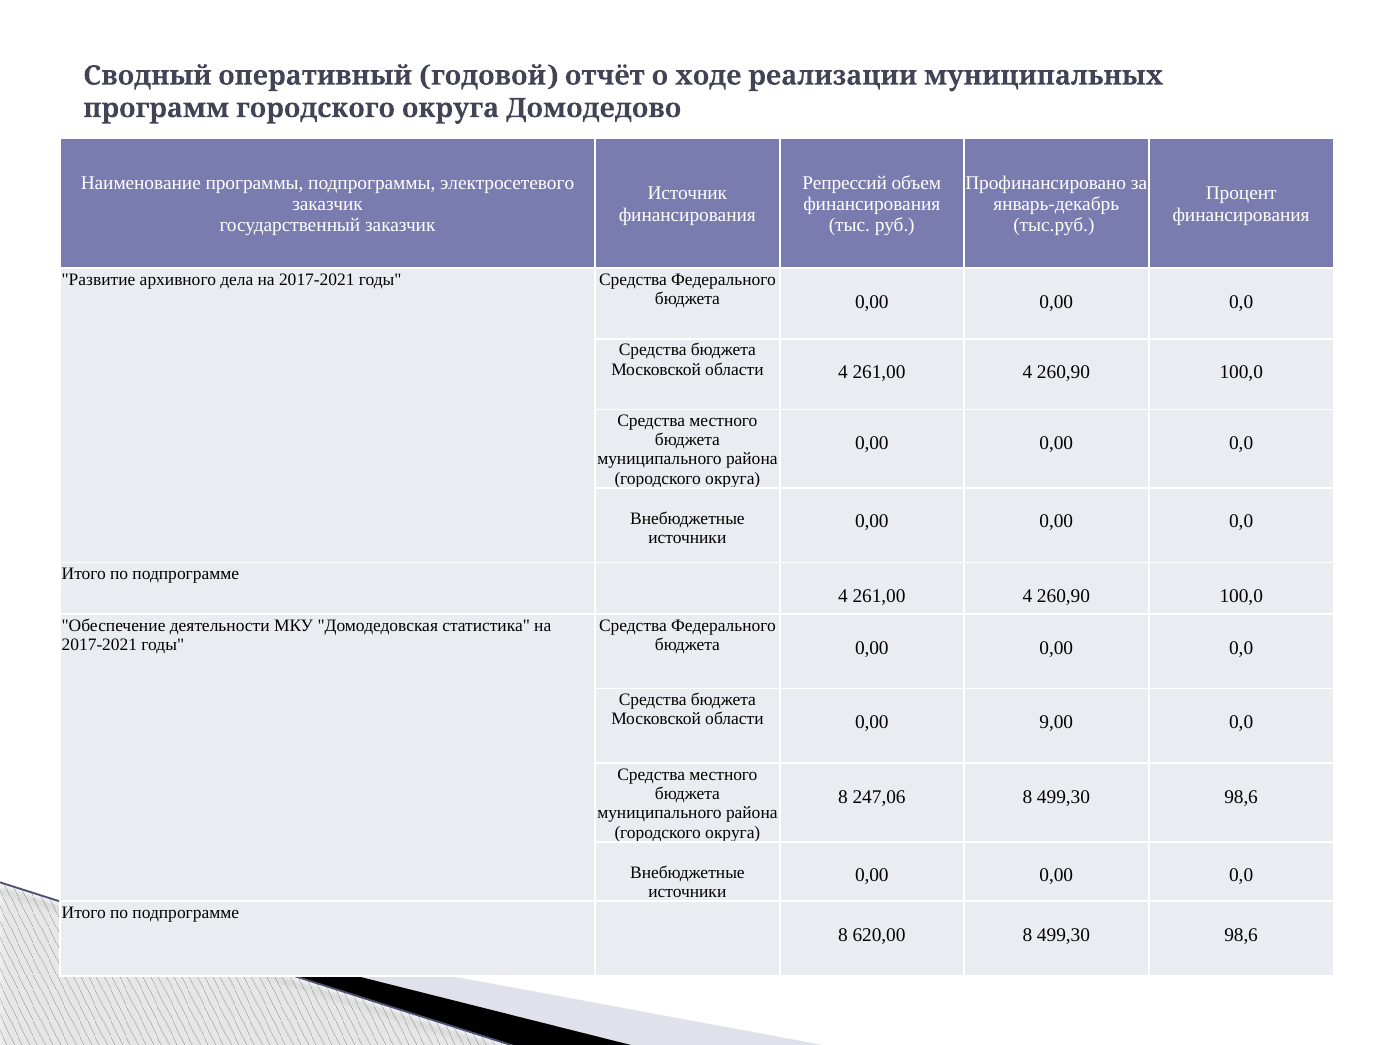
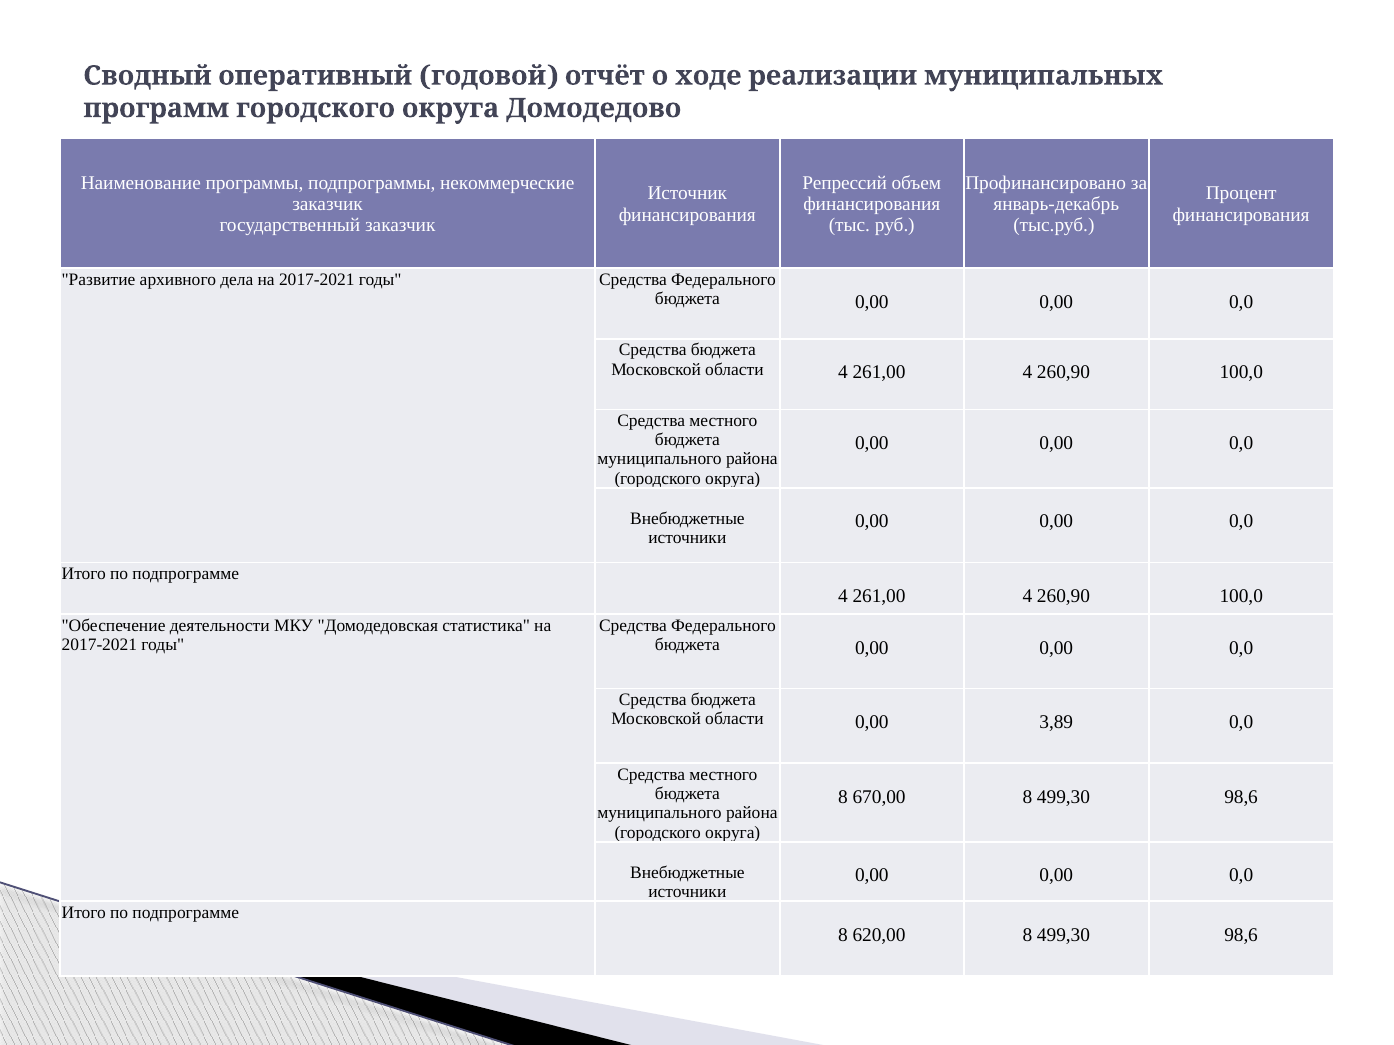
электросетевого: электросетевого -> некоммерческие (507, 183)
9,00: 9,00 -> 3,89 (1056, 722)
247,06: 247,06 -> 670,00 (879, 797)
